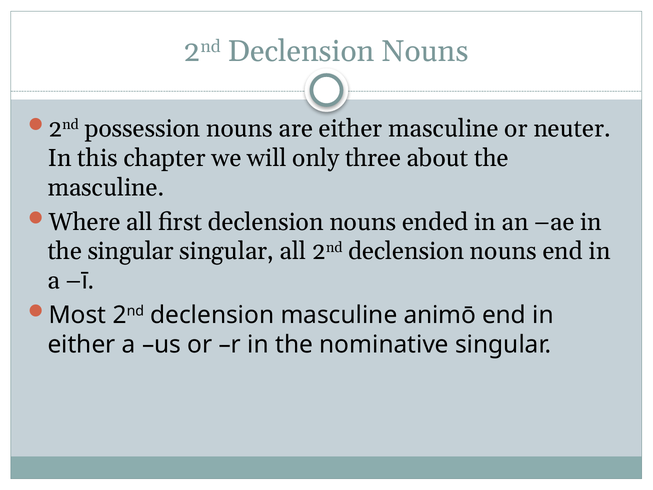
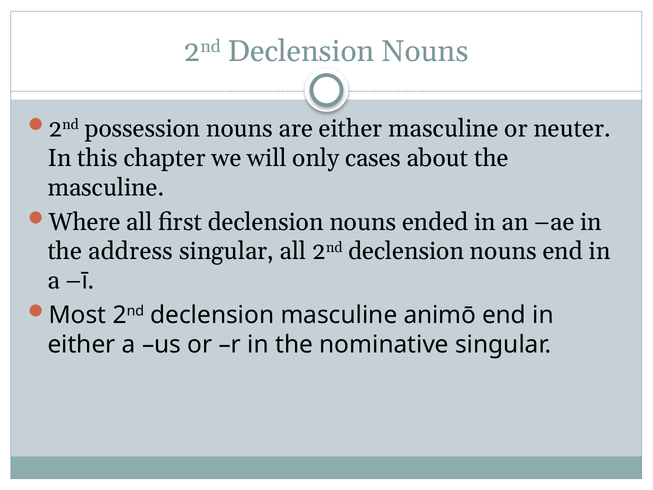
three: three -> cases (373, 158)
the singular: singular -> address (131, 251)
